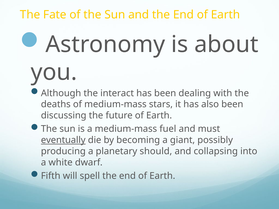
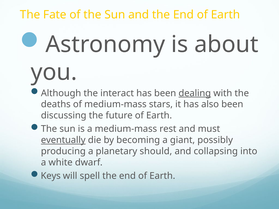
dealing underline: none -> present (195, 93)
fuel: fuel -> rest (168, 129)
Fifth: Fifth -> Keys (51, 176)
